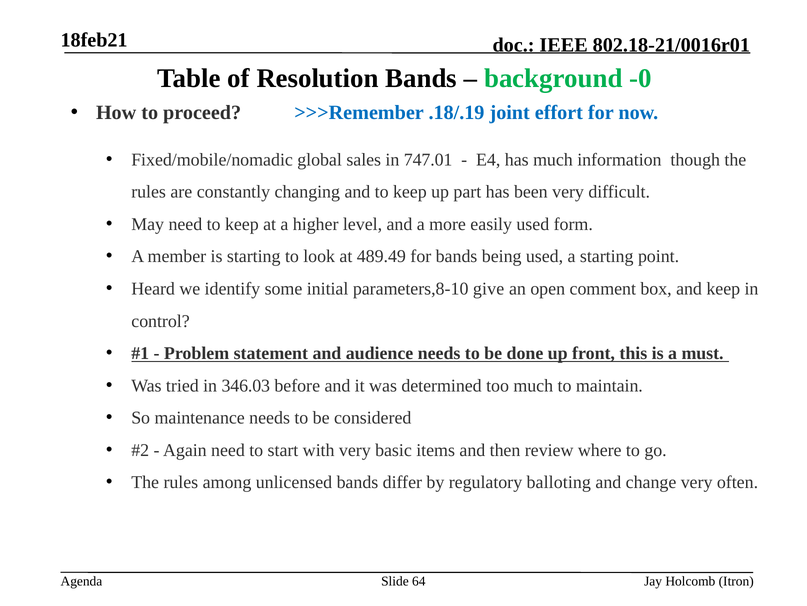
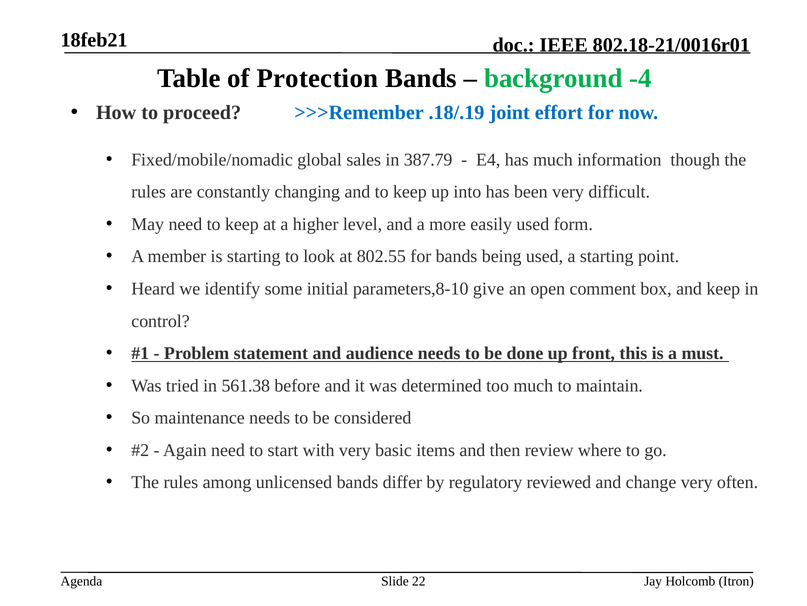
Resolution: Resolution -> Protection (317, 78)
-0: -0 -> -4 (641, 78)
747.01: 747.01 -> 387.79 (428, 159)
part: part -> into (467, 192)
489.49: 489.49 -> 802.55 (381, 256)
346.03: 346.03 -> 561.38 (246, 385)
balloting: balloting -> reviewed (559, 482)
64: 64 -> 22 (419, 580)
